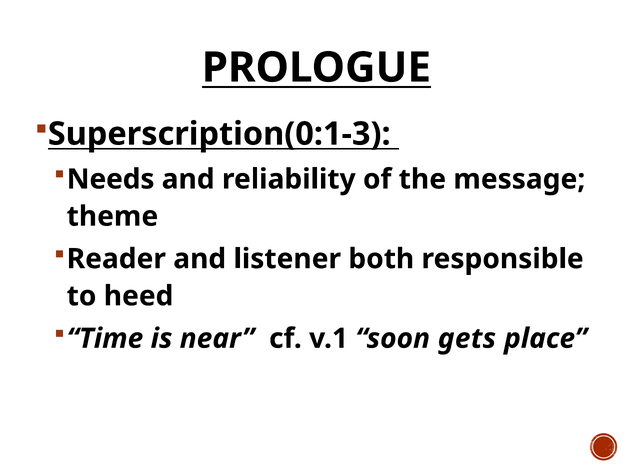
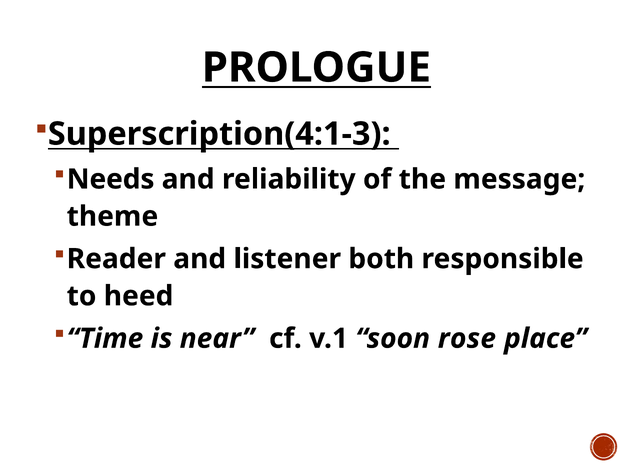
Superscription(0:1-3: Superscription(0:1-3 -> Superscription(4:1-3 (219, 134)
gets: gets -> rose (467, 338)
